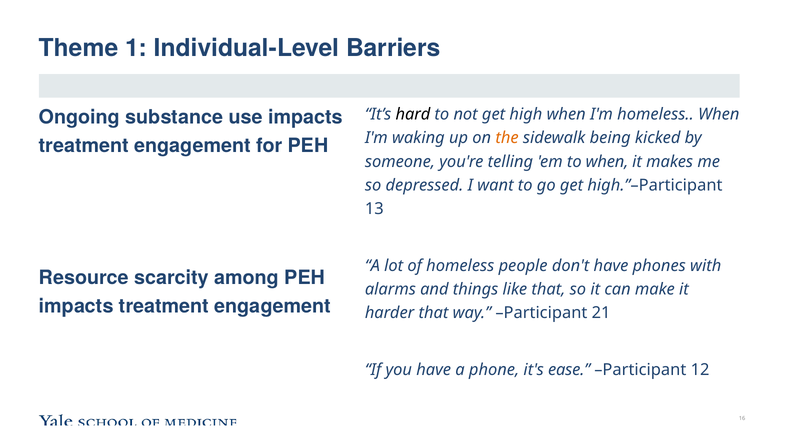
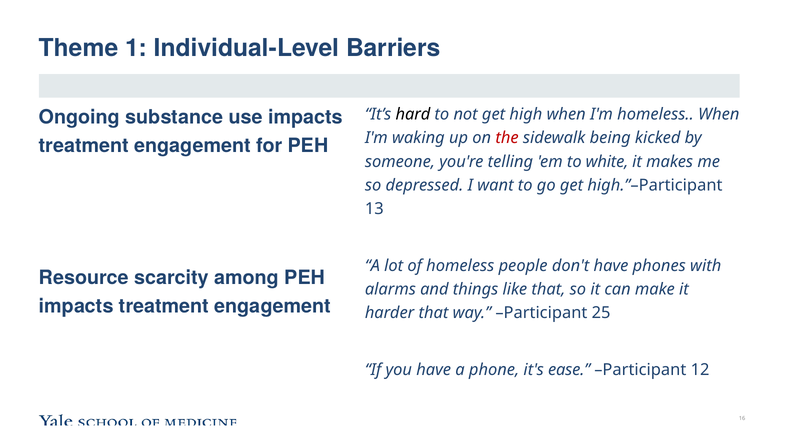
the colour: orange -> red (507, 138)
to when: when -> white (607, 162)
21: 21 -> 25 (601, 313)
